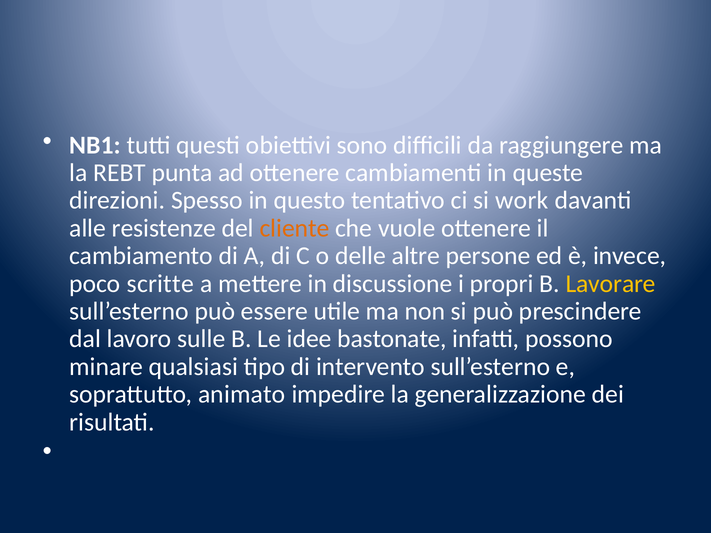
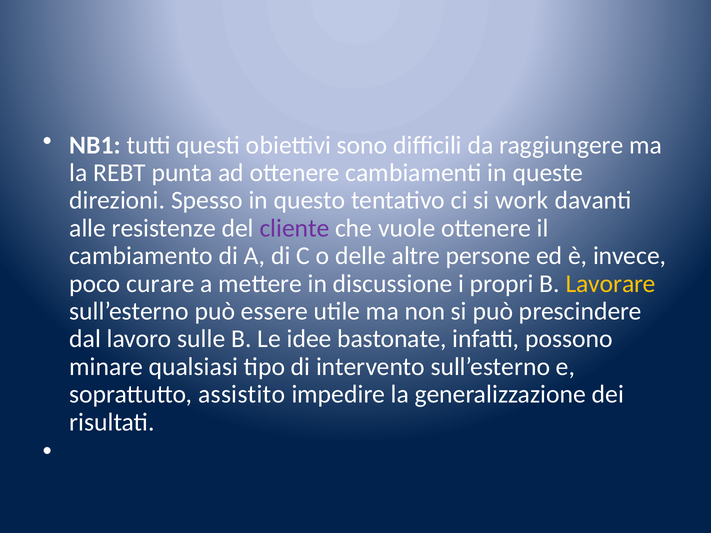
cliente colour: orange -> purple (295, 228)
scritte: scritte -> curare (160, 284)
animato: animato -> assistito (242, 395)
